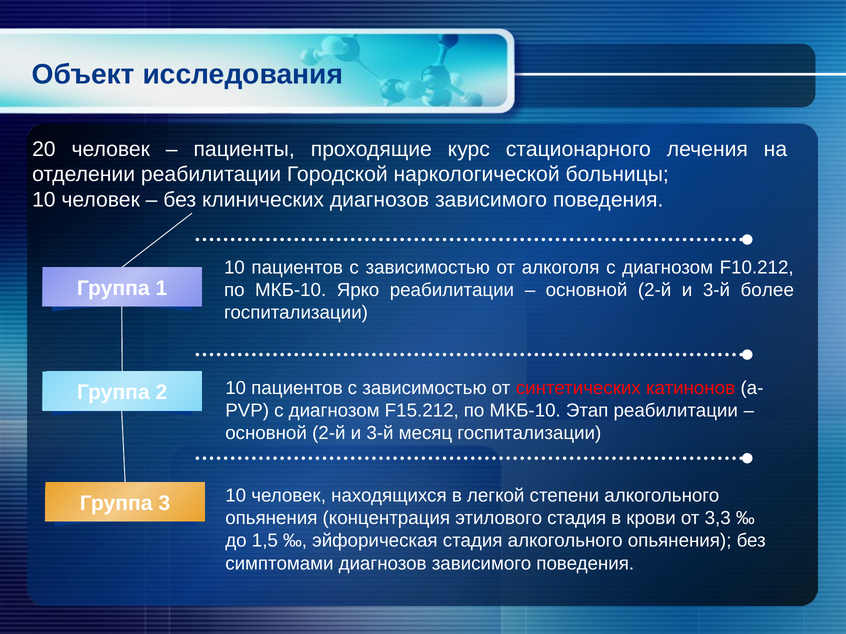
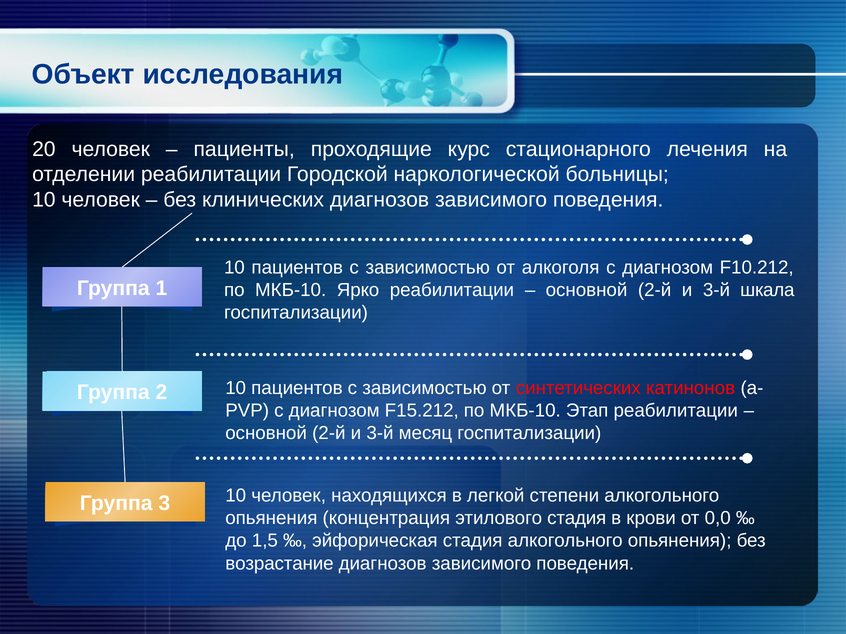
более: более -> шкала (767, 290)
3,3: 3,3 -> 0,0 (718, 519)
симптомами: симптомами -> возрастание (279, 564)
